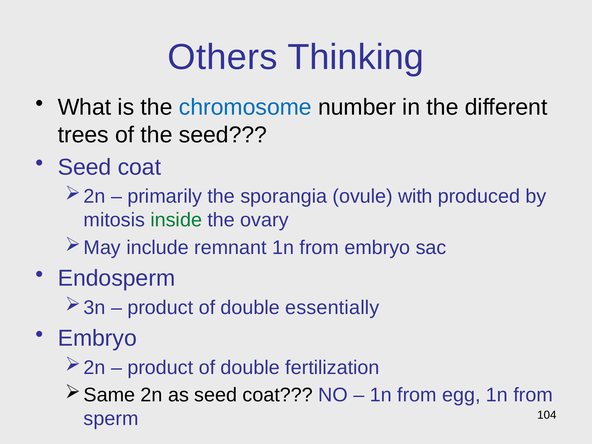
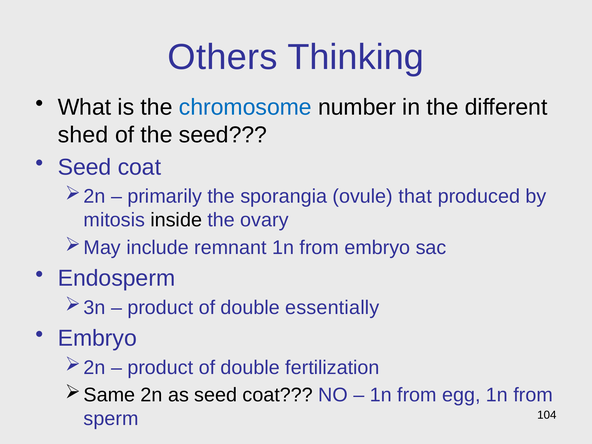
trees: trees -> shed (83, 135)
with: with -> that (415, 196)
inside colour: green -> black (176, 220)
